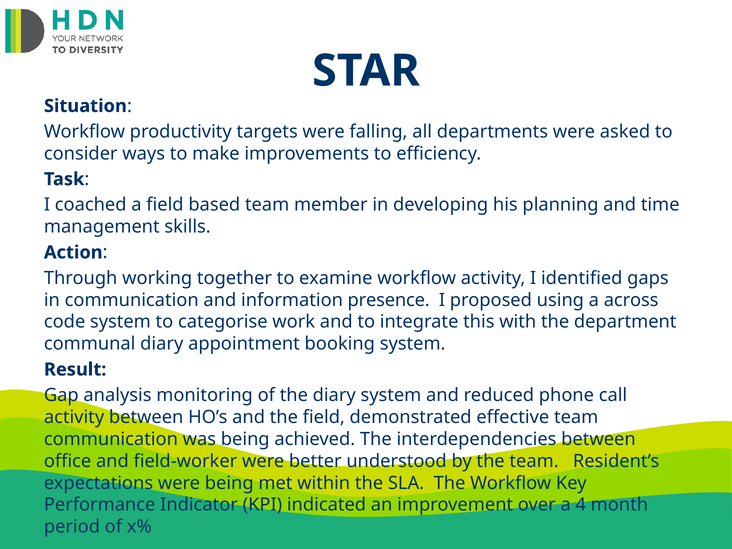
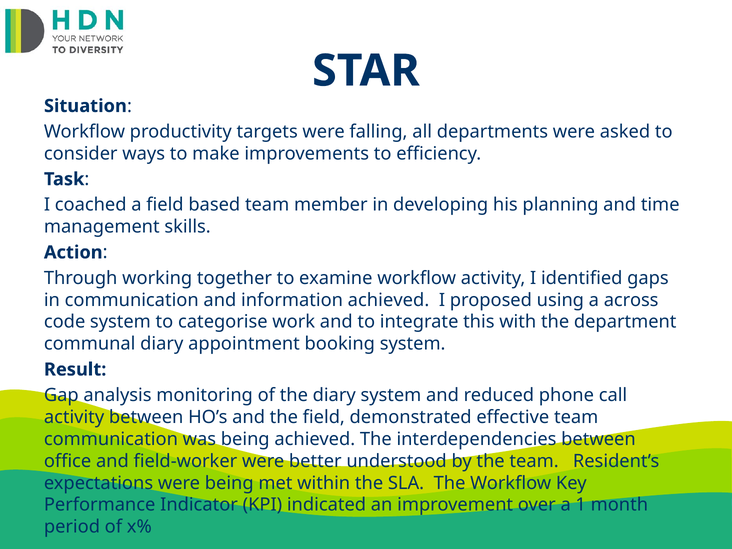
information presence: presence -> achieved (389, 300)
4: 4 -> 1 (581, 505)
